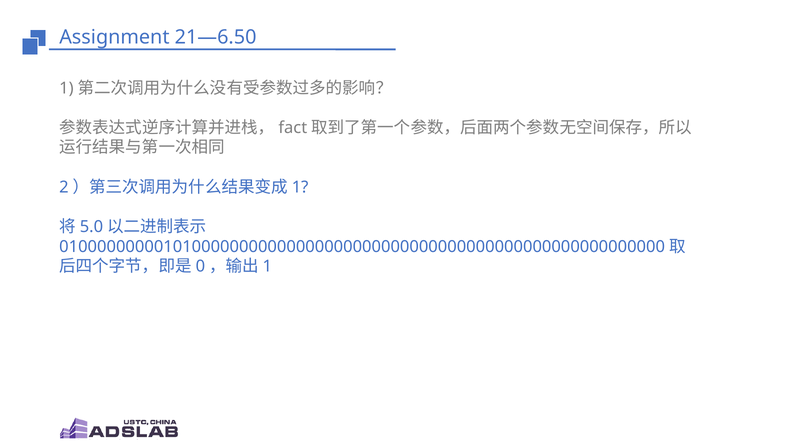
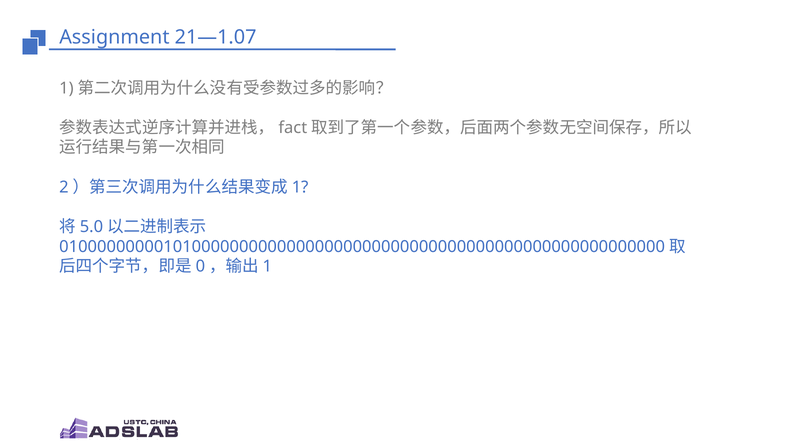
21—6.50: 21—6.50 -> 21—1.07 (216, 37)
